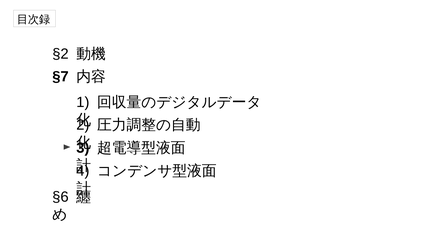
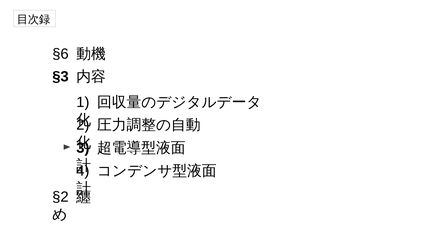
§2: §2 -> §6 (60, 54)
§7: §7 -> §3 (60, 77)
§6: §6 -> §2 (60, 197)
